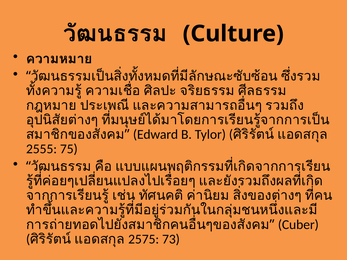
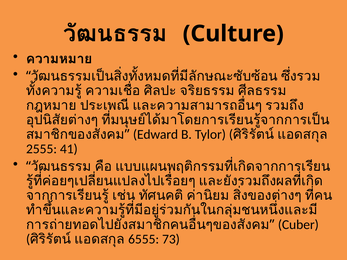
75: 75 -> 41 (69, 149)
2575: 2575 -> 6555 (144, 239)
